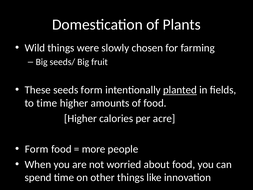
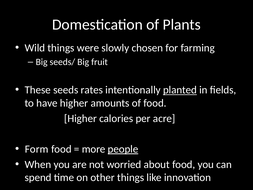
seeds form: form -> rates (92, 90)
to time: time -> have (47, 103)
people underline: none -> present (123, 149)
